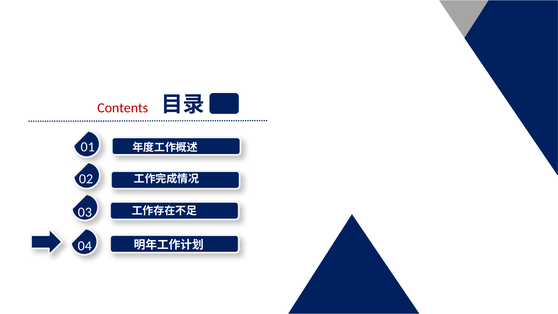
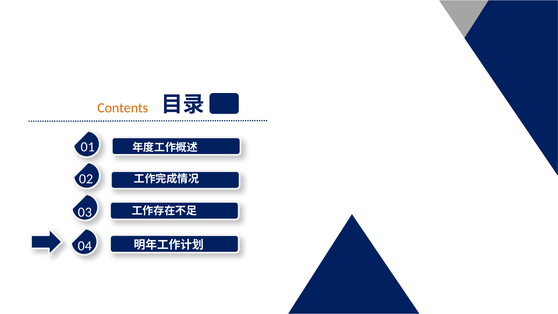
Contents colour: red -> orange (123, 108)
